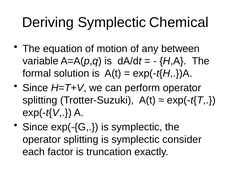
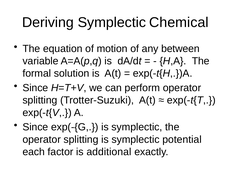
consider: consider -> potential (182, 139)
truncation: truncation -> additional (109, 151)
